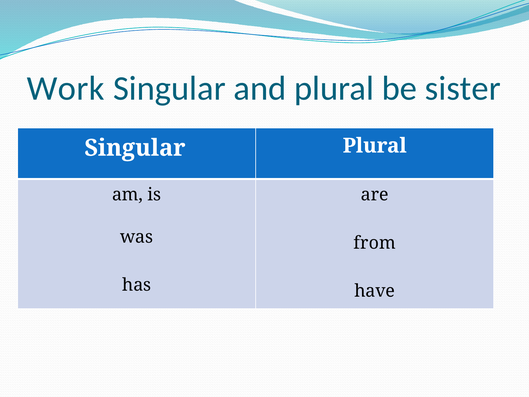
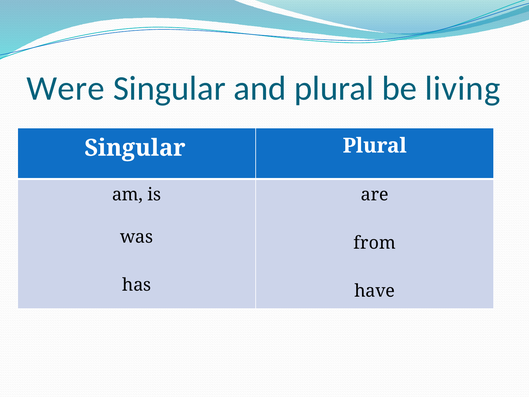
Work: Work -> Were (66, 89)
sister: sister -> living (463, 89)
